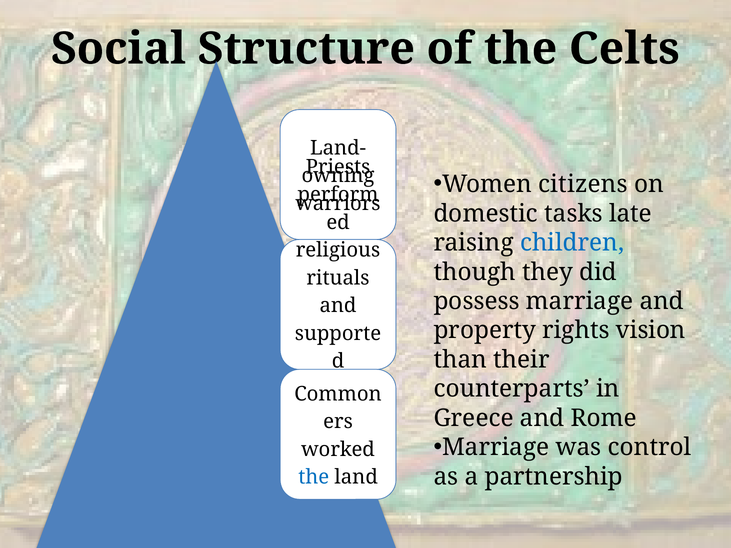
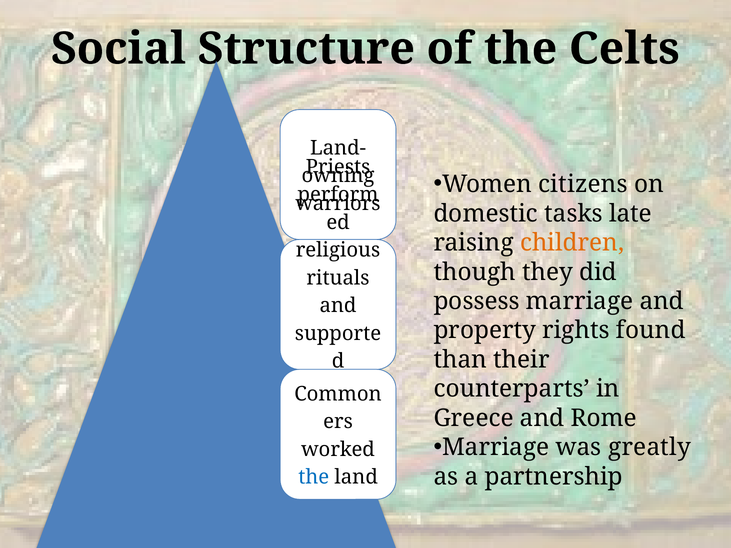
children colour: blue -> orange (572, 243)
vision: vision -> found (651, 331)
control: control -> greatly (650, 448)
